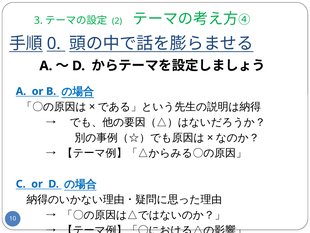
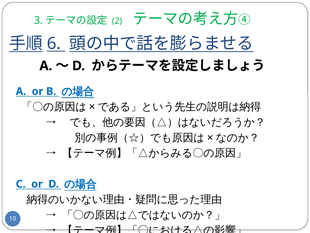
0: 0 -> 6 (54, 43)
